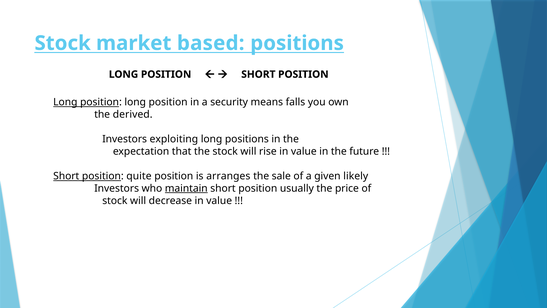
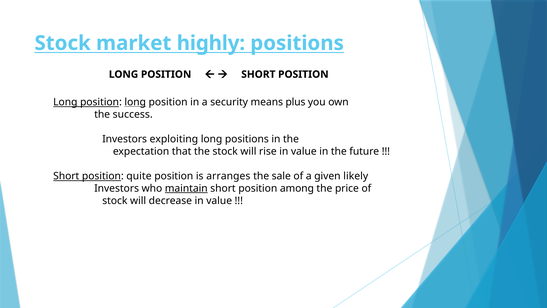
based: based -> highly (211, 43)
long underline: none -> present (135, 102)
falls: falls -> plus (295, 102)
derived: derived -> success (133, 114)
usually: usually -> among (297, 188)
